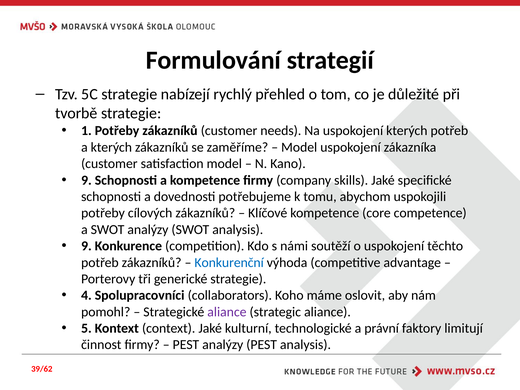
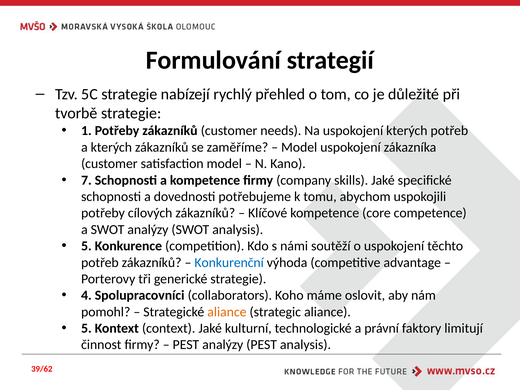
9: 9 -> 7 (86, 180)
9: 9 -> 5 (86, 246)
aliance colour: purple -> orange (227, 312)
